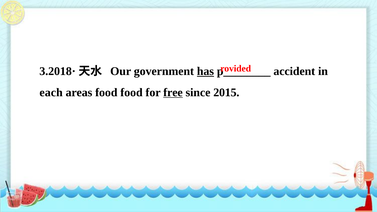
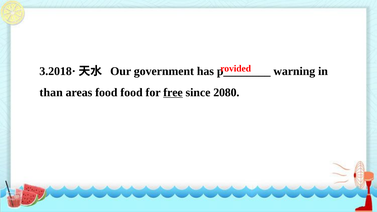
has underline: present -> none (205, 71)
accident: accident -> warning (294, 71)
each: each -> than (51, 92)
2015: 2015 -> 2080 (226, 92)
